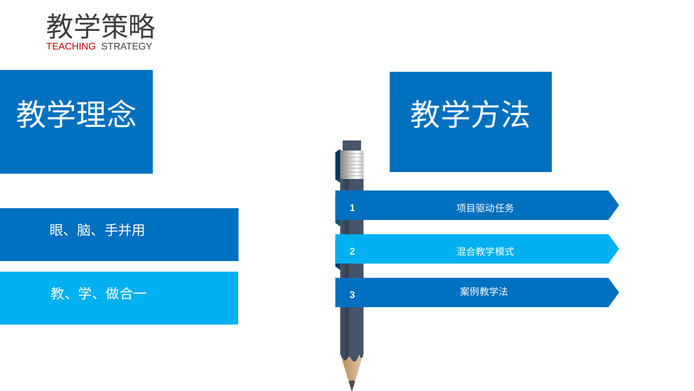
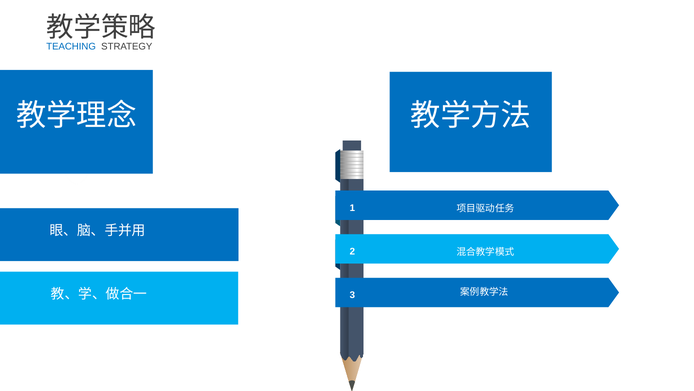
TEACHING colour: red -> blue (71, 47)
